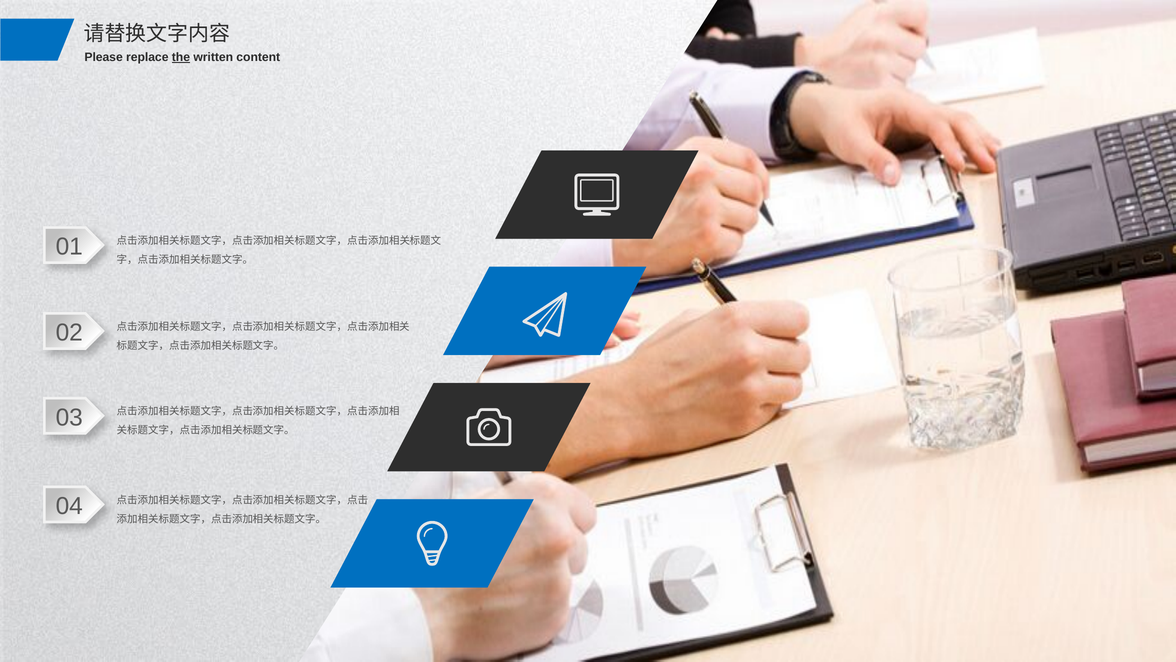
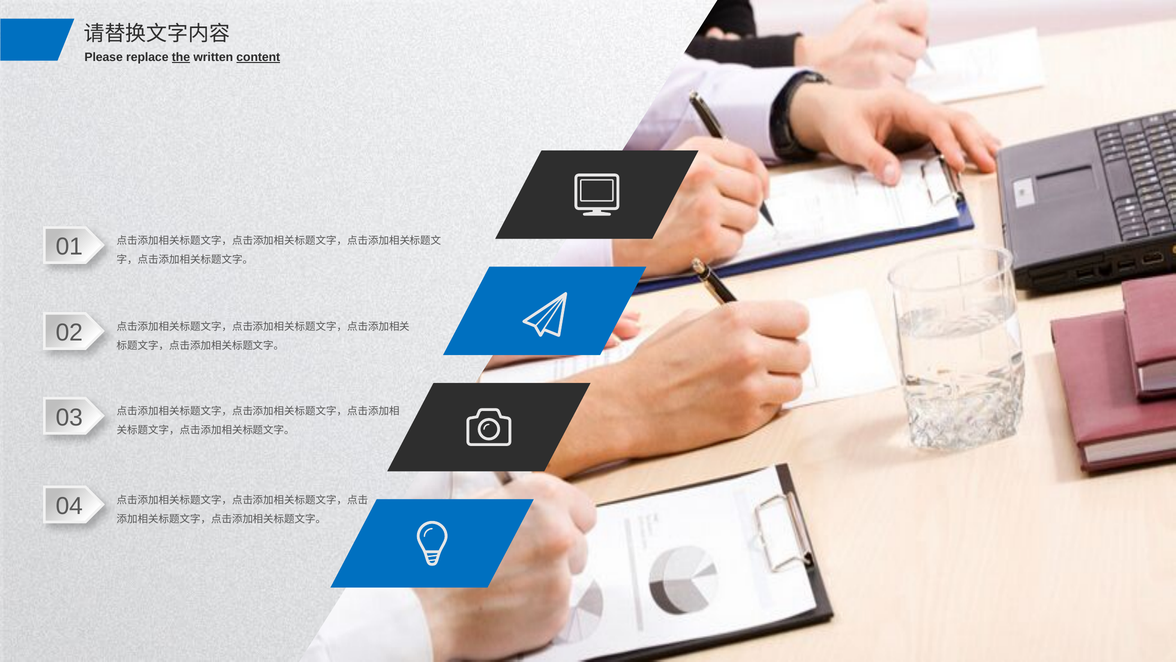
content underline: none -> present (258, 57)
